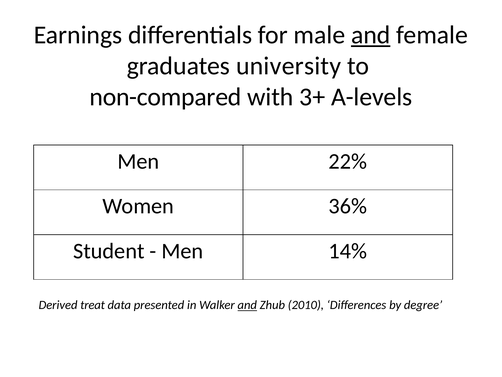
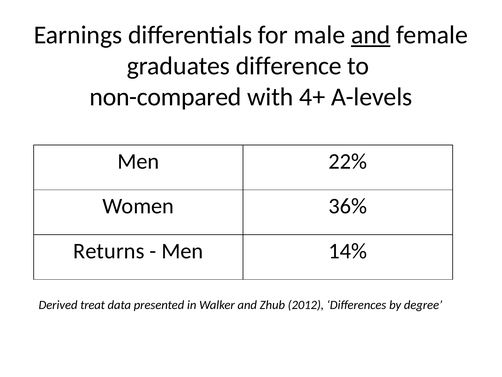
university: university -> difference (289, 66)
3+: 3+ -> 4+ (312, 97)
Student: Student -> Returns (109, 251)
and underline: present -> none (247, 305)
2010: 2010 -> 2012 (306, 305)
